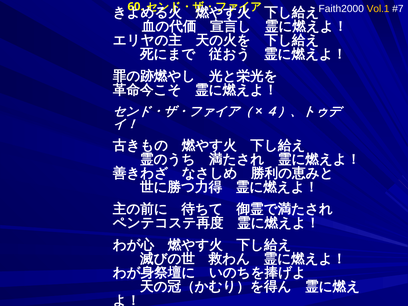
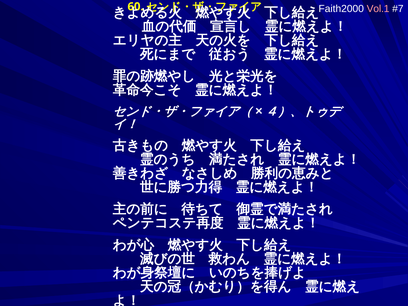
Vol.1 colour: yellow -> pink (378, 9)
